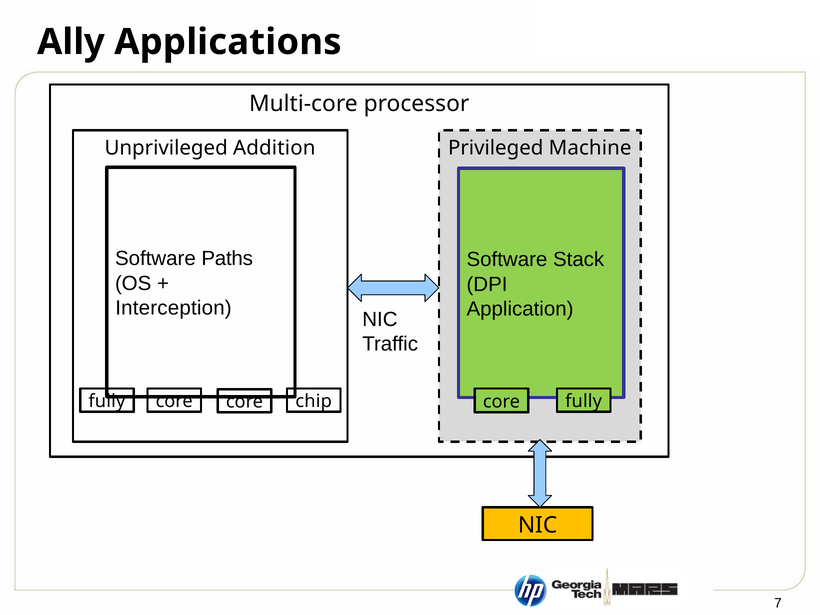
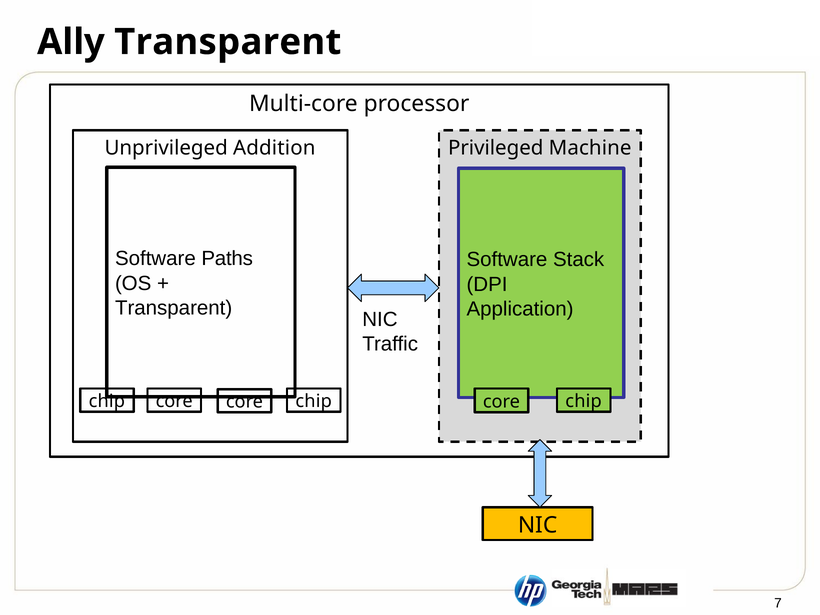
Ally Applications: Applications -> Transparent (228, 42)
Interception: Interception -> Transparent (174, 308)
fully: fully -> chip (107, 401)
fully: fully -> chip (584, 401)
